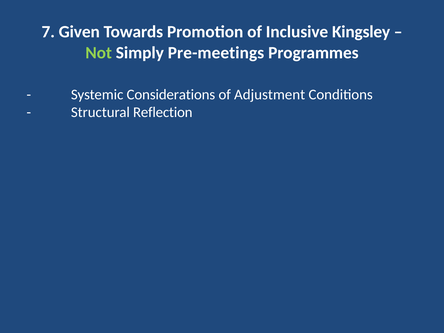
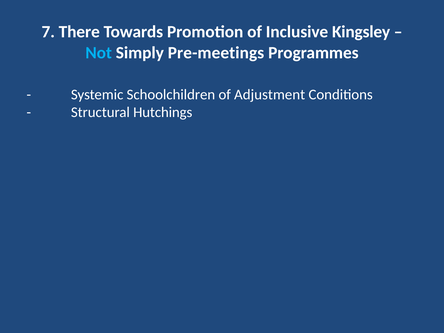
Given: Given -> There (79, 32)
Not colour: light green -> light blue (99, 53)
Considerations: Considerations -> Schoolchildren (171, 95)
Reflection: Reflection -> Hutchings (163, 112)
